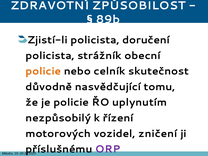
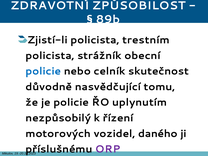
doručení: doručení -> trestním (146, 40)
policie colour: orange -> blue (43, 71)
zničení: zničení -> daného (158, 134)
